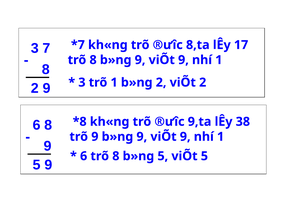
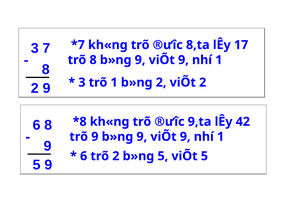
38: 38 -> 42 (243, 122)
6 trõ 8: 8 -> 2 (116, 156)
